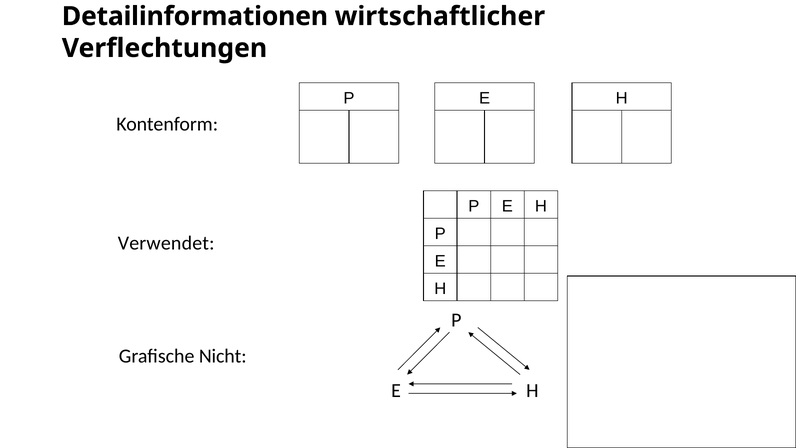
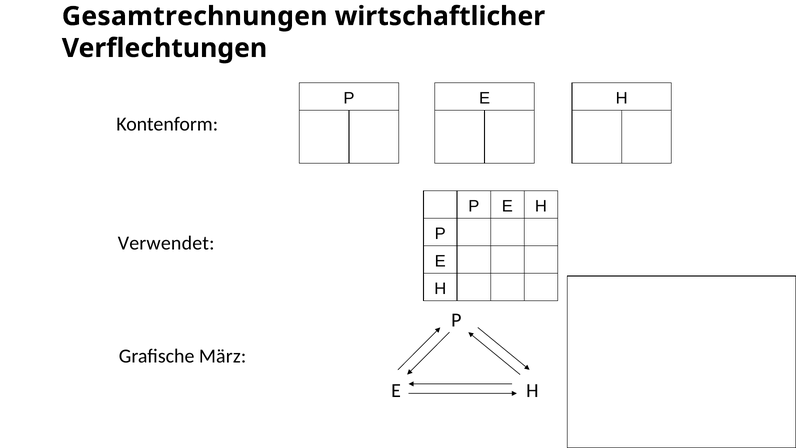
Detailinformationen: Detailinformationen -> Gesamtrechnungen (195, 16)
Nicht: Nicht -> März (223, 356)
